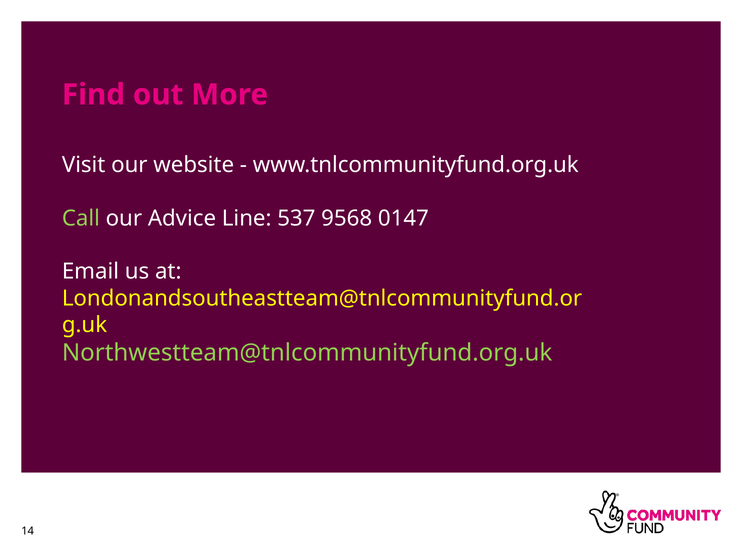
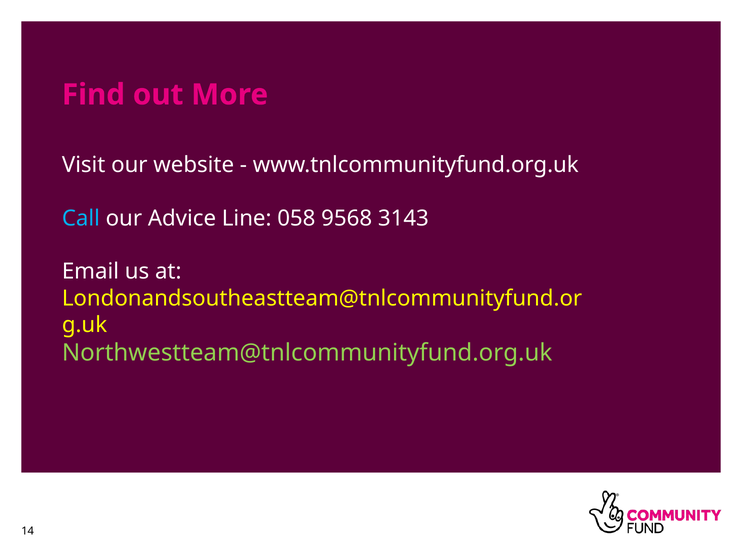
Call colour: light green -> light blue (81, 218)
537: 537 -> 058 (296, 218)
0147: 0147 -> 3143 (403, 218)
